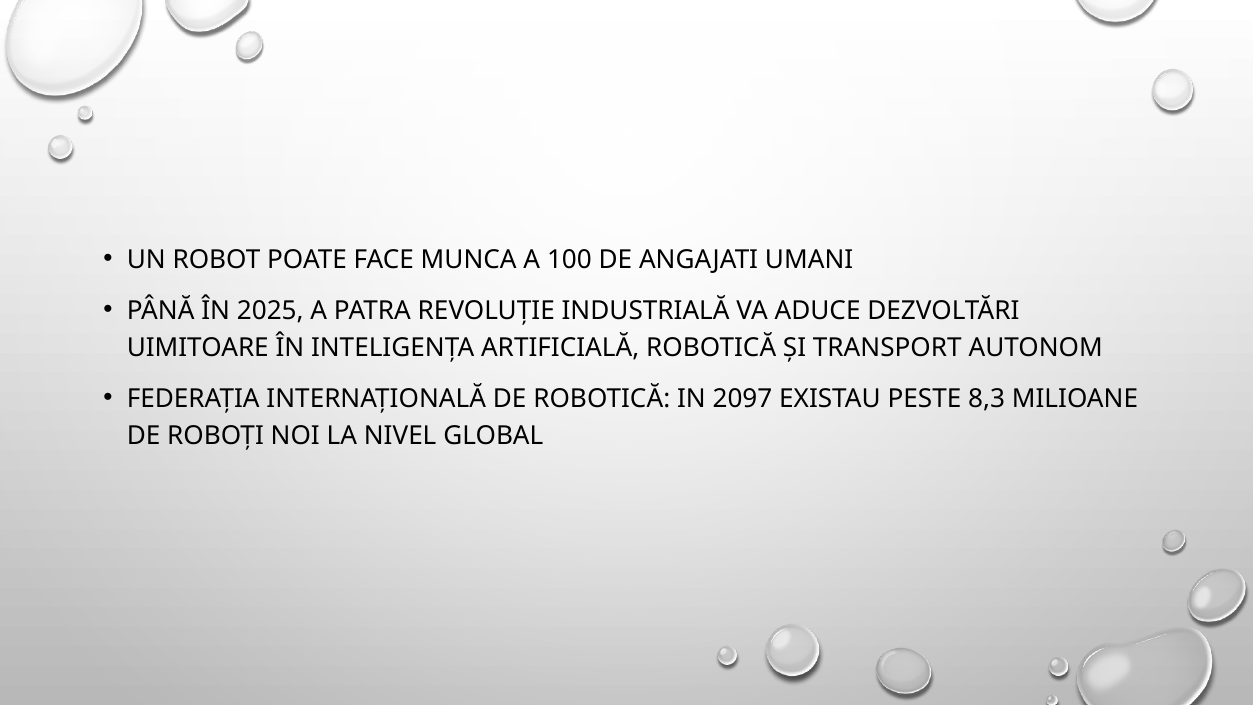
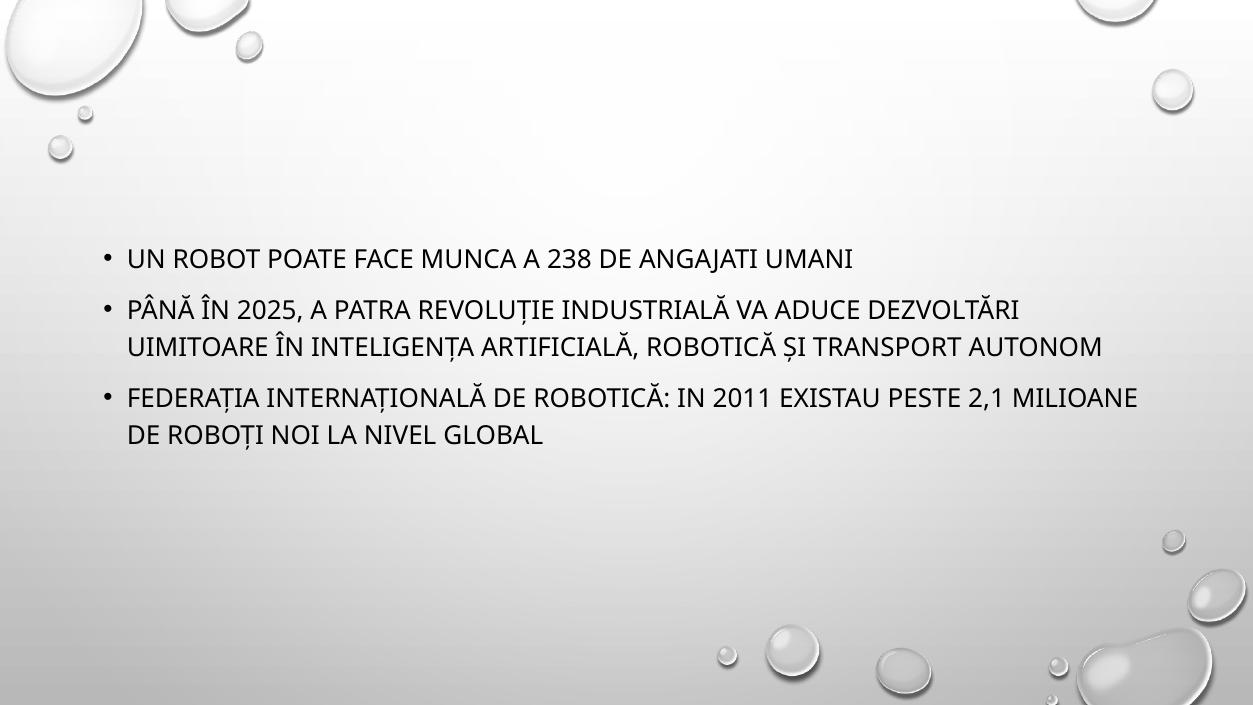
100: 100 -> 238 (569, 260)
2097: 2097 -> 2011 (742, 399)
8,3: 8,3 -> 2,1 (987, 399)
